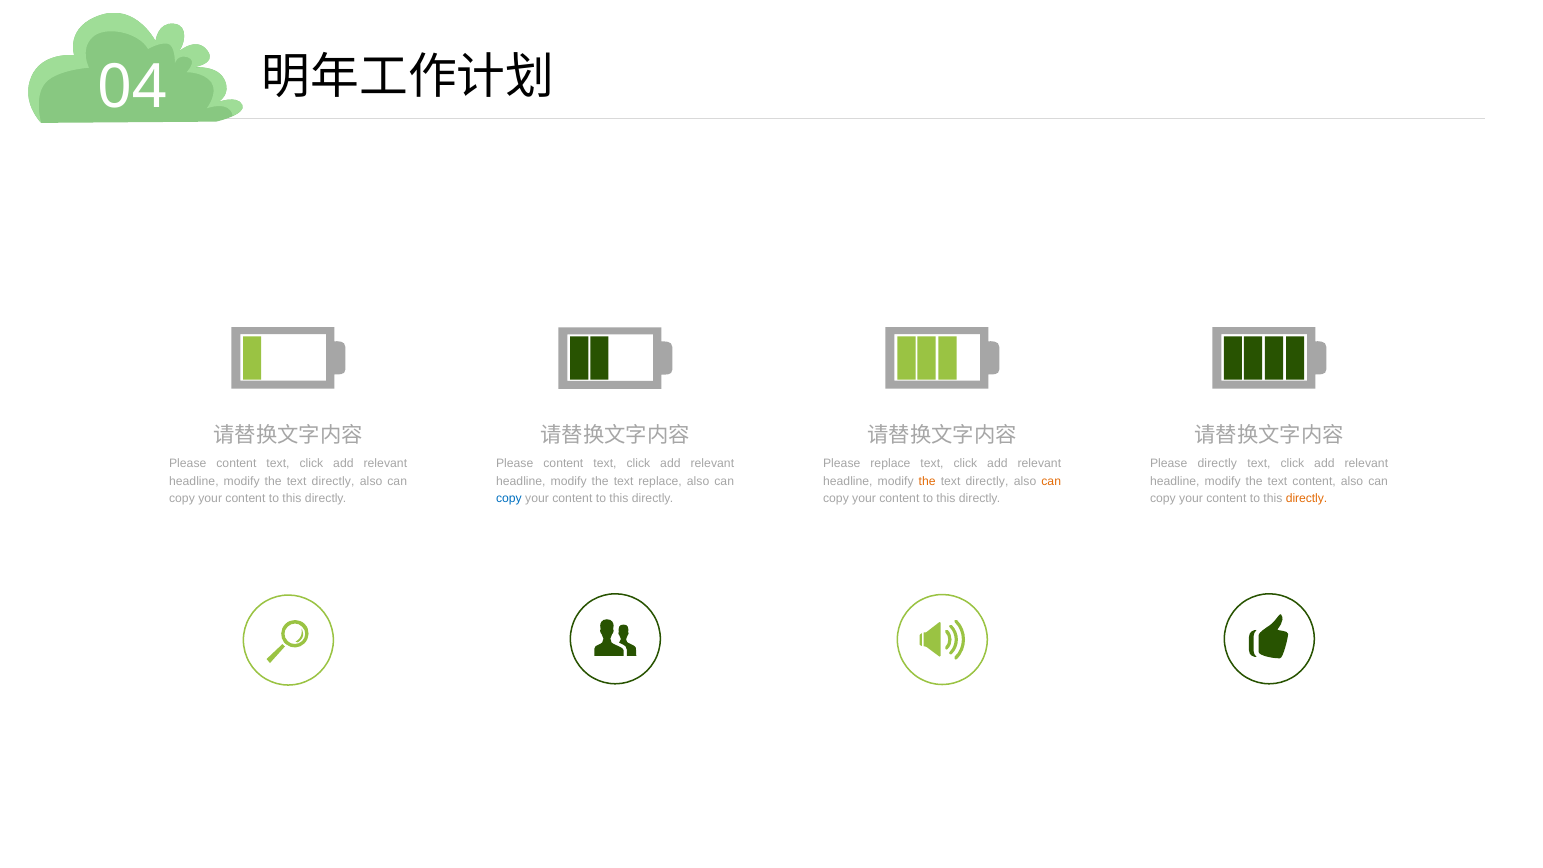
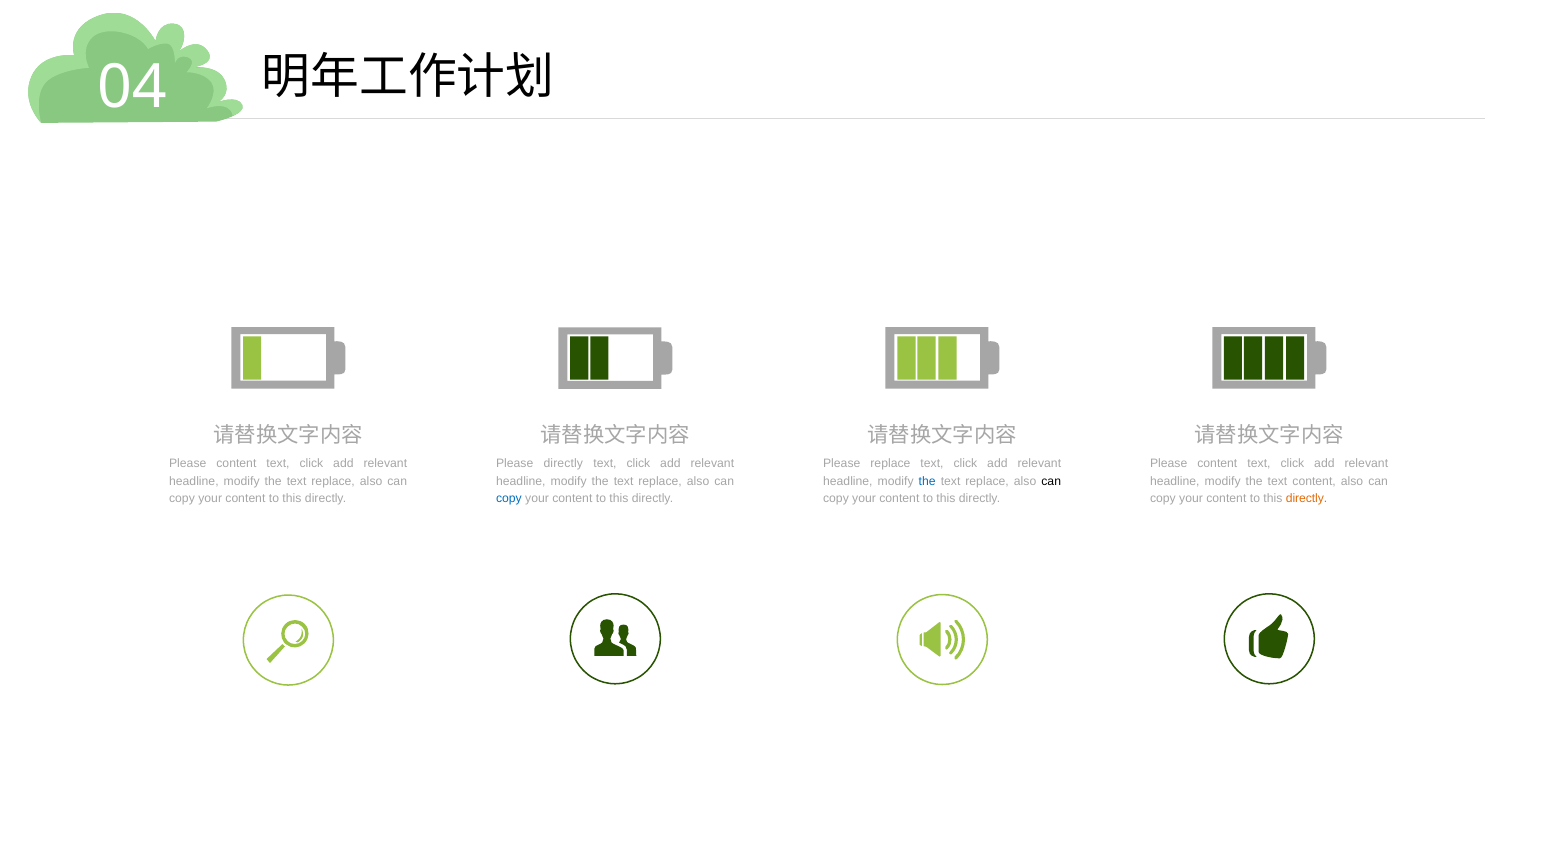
content: content -> directly (563, 464)
directly: directly -> content (1217, 464)
directly: directly -> replace (333, 481)
the colour: orange -> blue (927, 481)
directly: directly -> replace (987, 481)
can colour: orange -> black (1051, 481)
